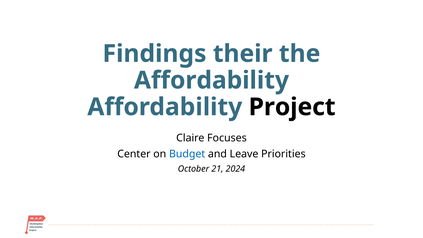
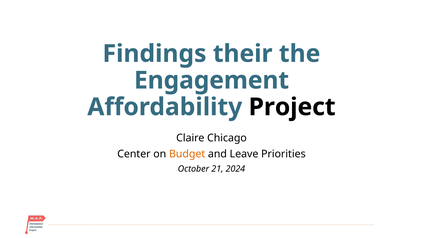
Affordability: Affordability -> Engagement (212, 80)
Focuses: Focuses -> Chicago (227, 138)
Budget colour: blue -> orange (187, 154)
